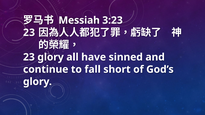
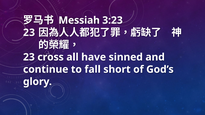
23 glory: glory -> cross (51, 57)
